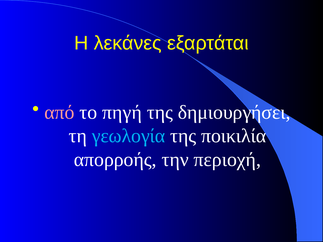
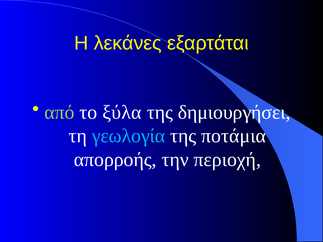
από colour: pink -> light green (59, 112)
πηγή: πηγή -> ξύλα (122, 112)
ποικιλία: ποικιλία -> ποτάμια (234, 136)
